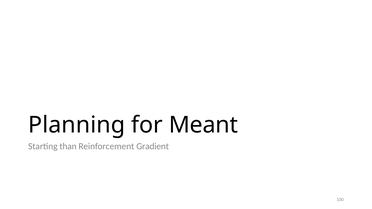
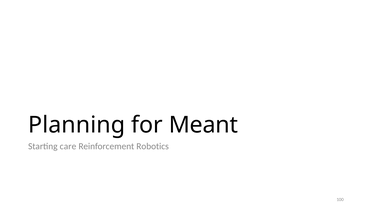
than: than -> care (68, 146)
Gradient: Gradient -> Robotics (153, 146)
